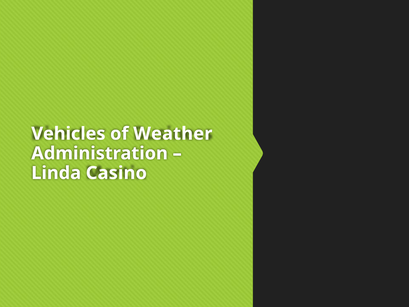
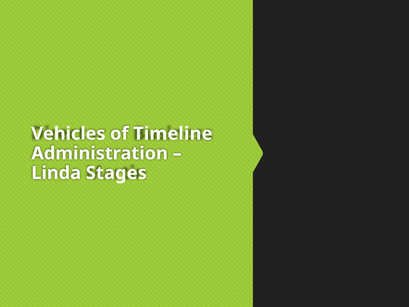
Weather: Weather -> Timeline (173, 134)
Casino: Casino -> Stages (116, 173)
